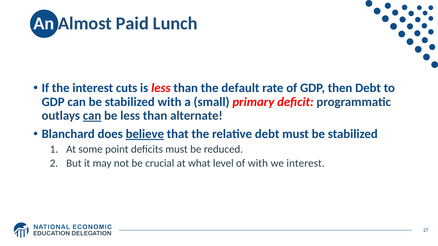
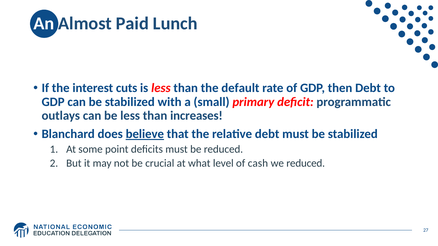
can underline: present -> none (92, 116)
alternate: alternate -> increases (196, 116)
of with: with -> cash (258, 163)
we interest: interest -> reduced (306, 163)
